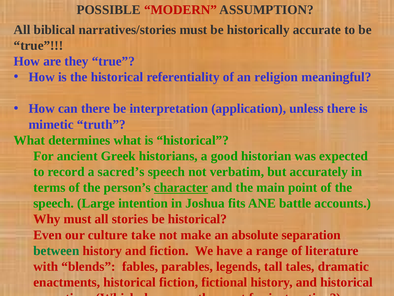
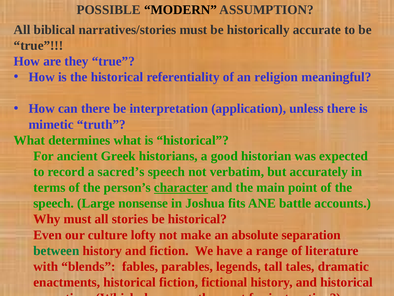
MODERN colour: red -> black (181, 10)
intention: intention -> nonsense (143, 203)
take: take -> lofty (144, 235)
